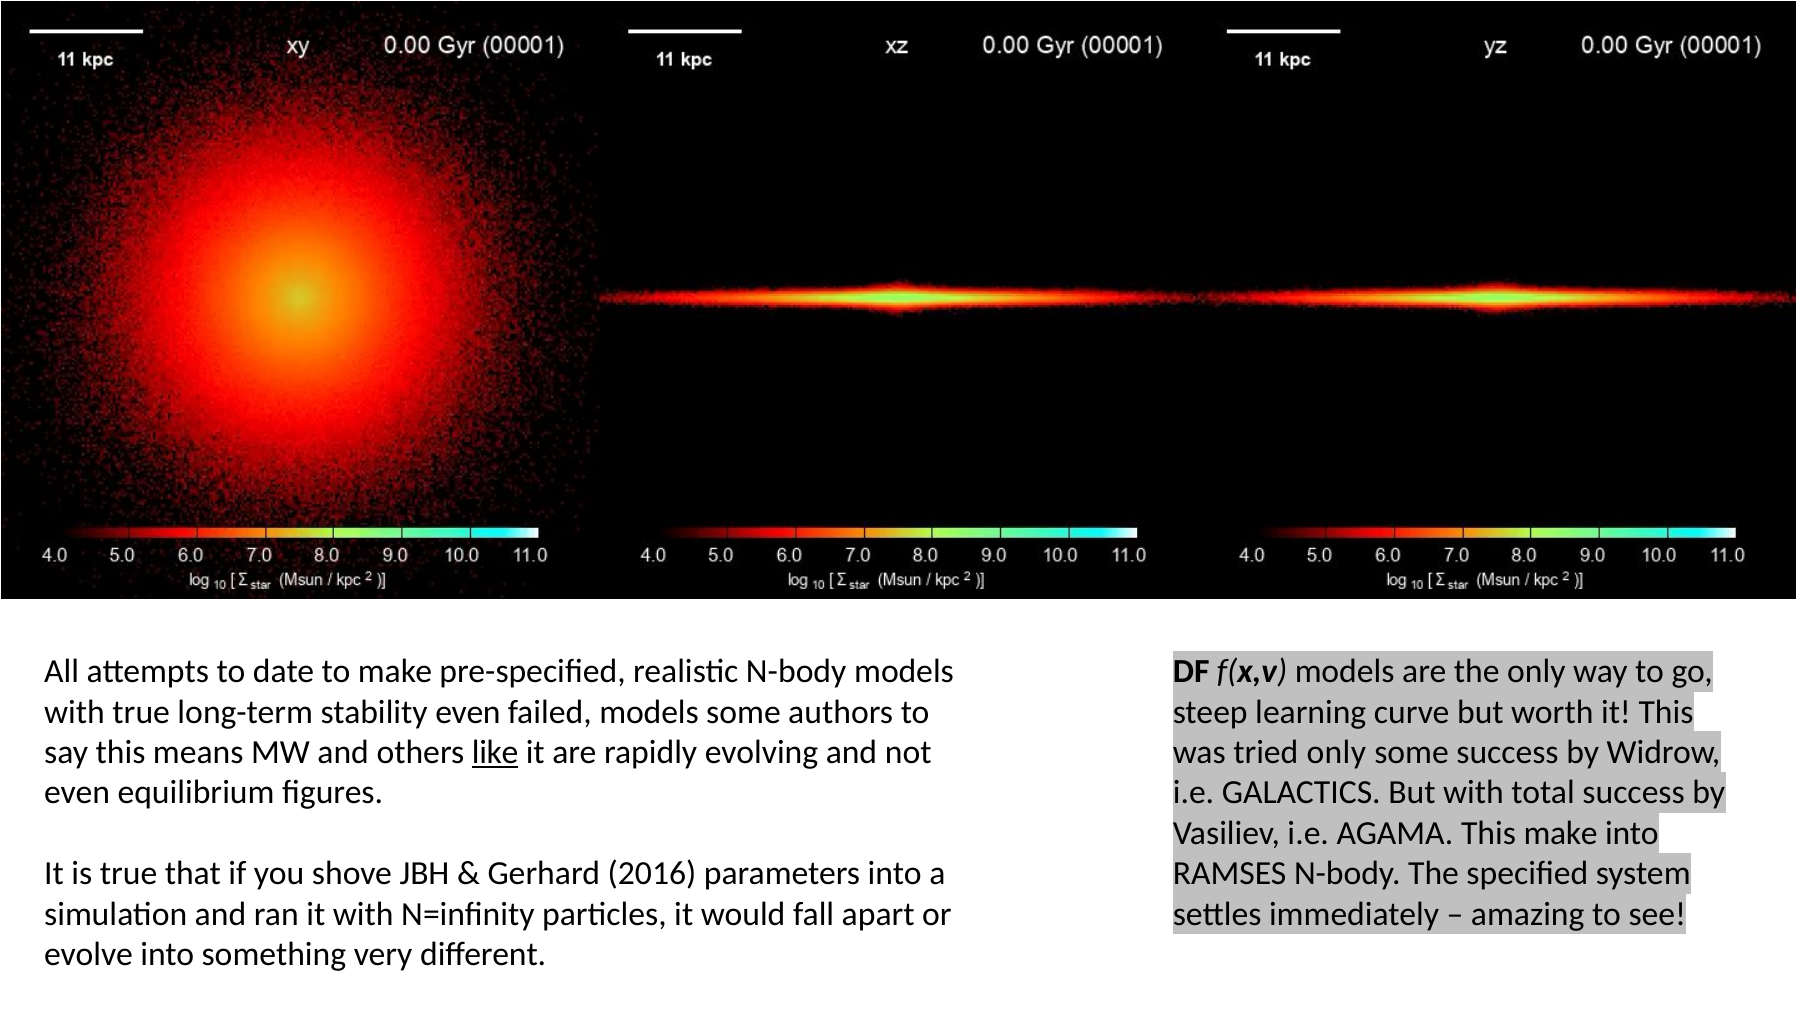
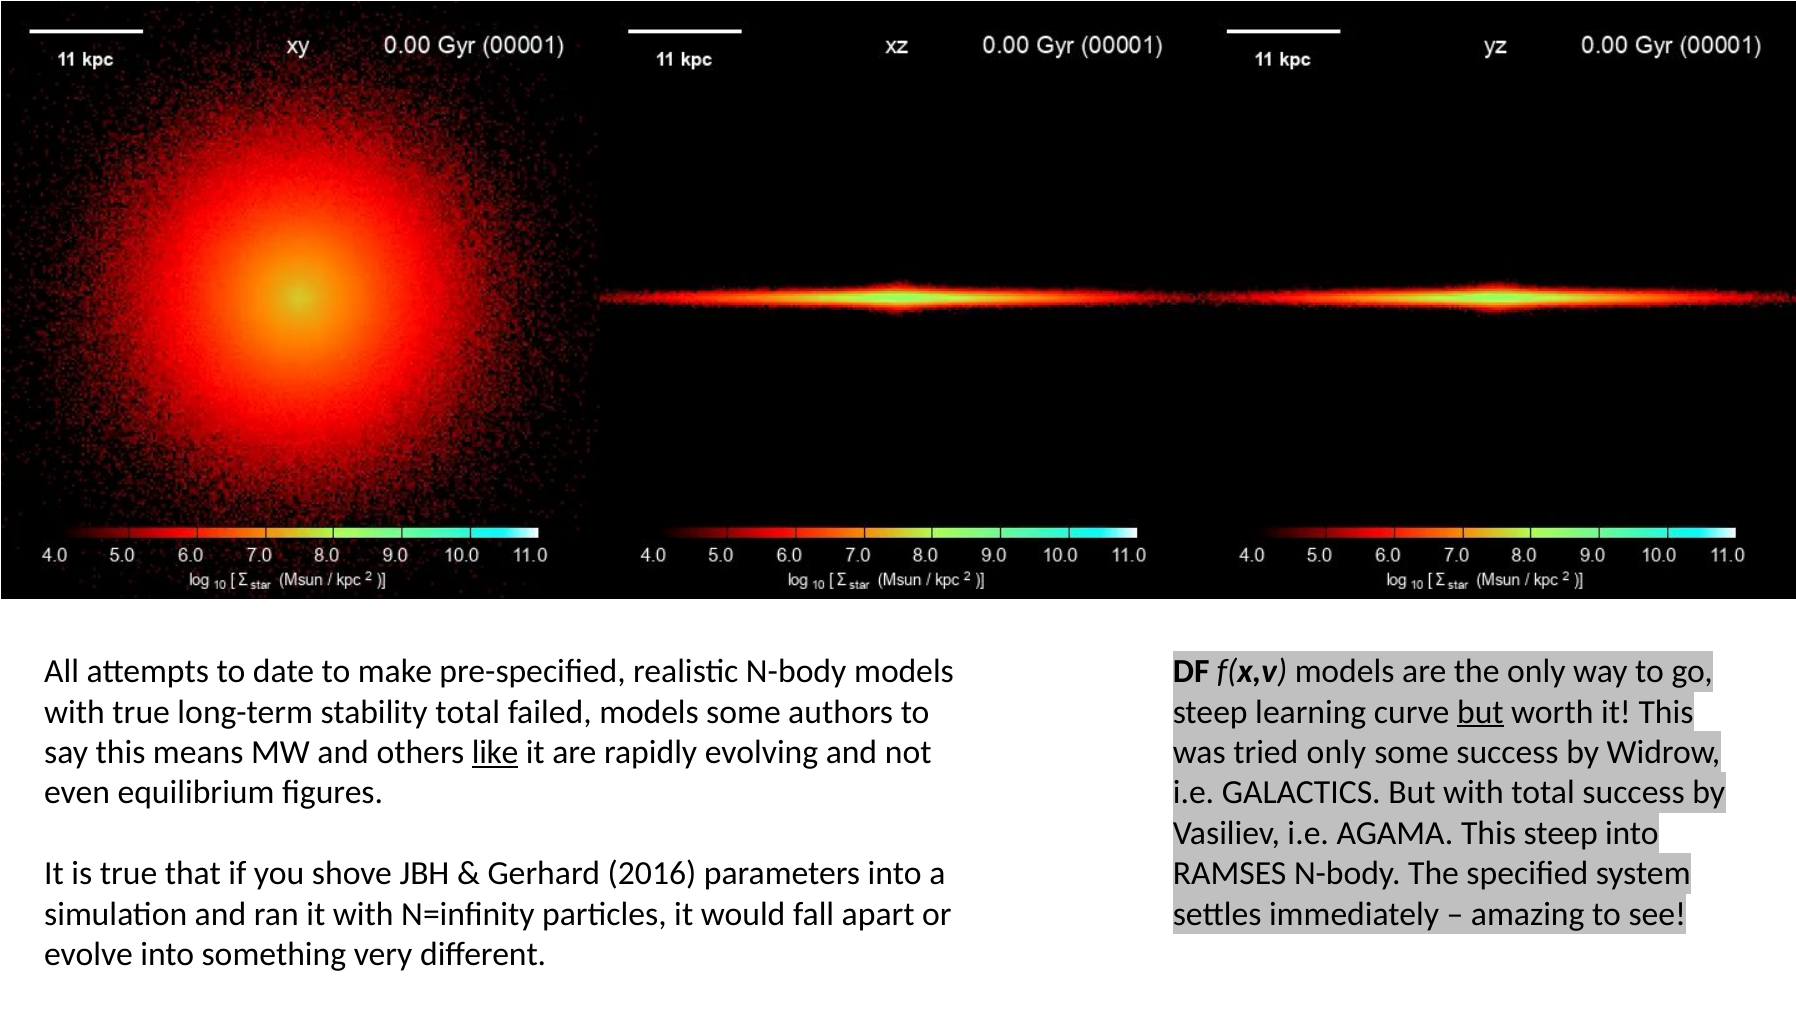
stability even: even -> total (468, 712)
but underline: none -> present (1480, 712)
This make: make -> steep (1561, 833)
